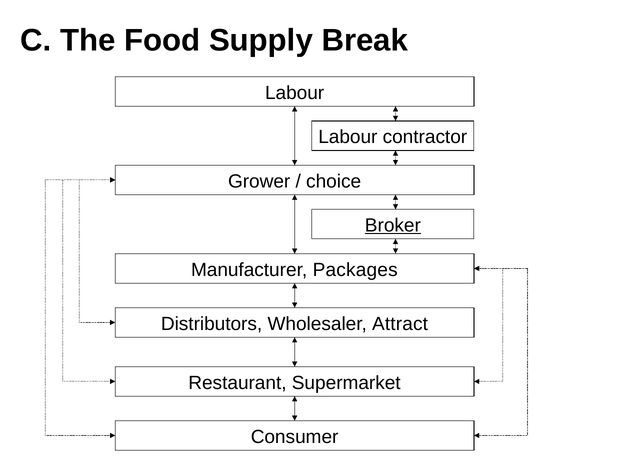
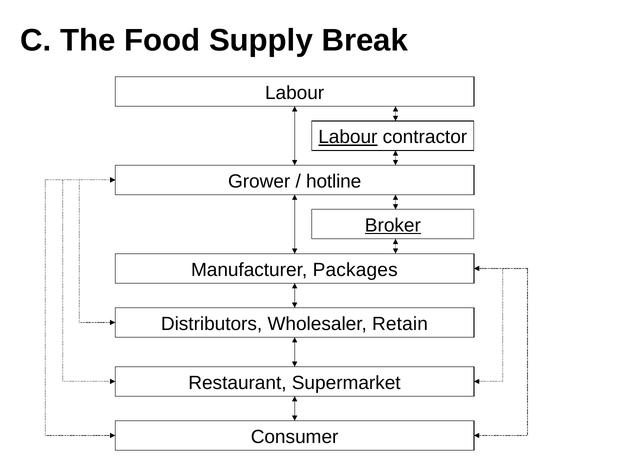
Labour underline: none -> present (348, 137)
choice: choice -> hotline (334, 181)
Attract: Attract -> Retain (400, 324)
